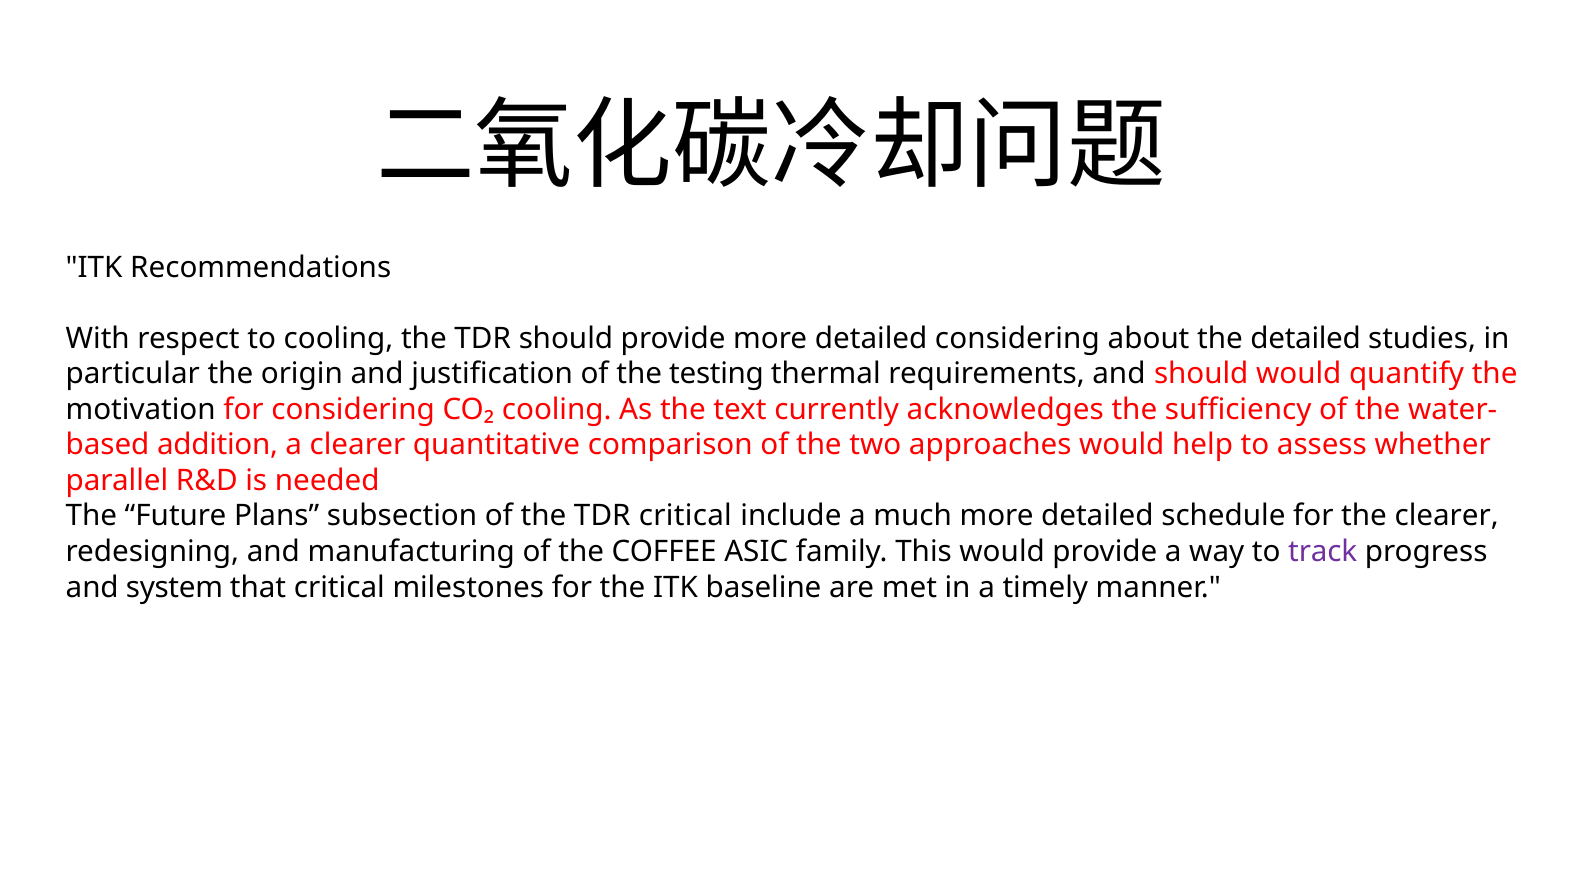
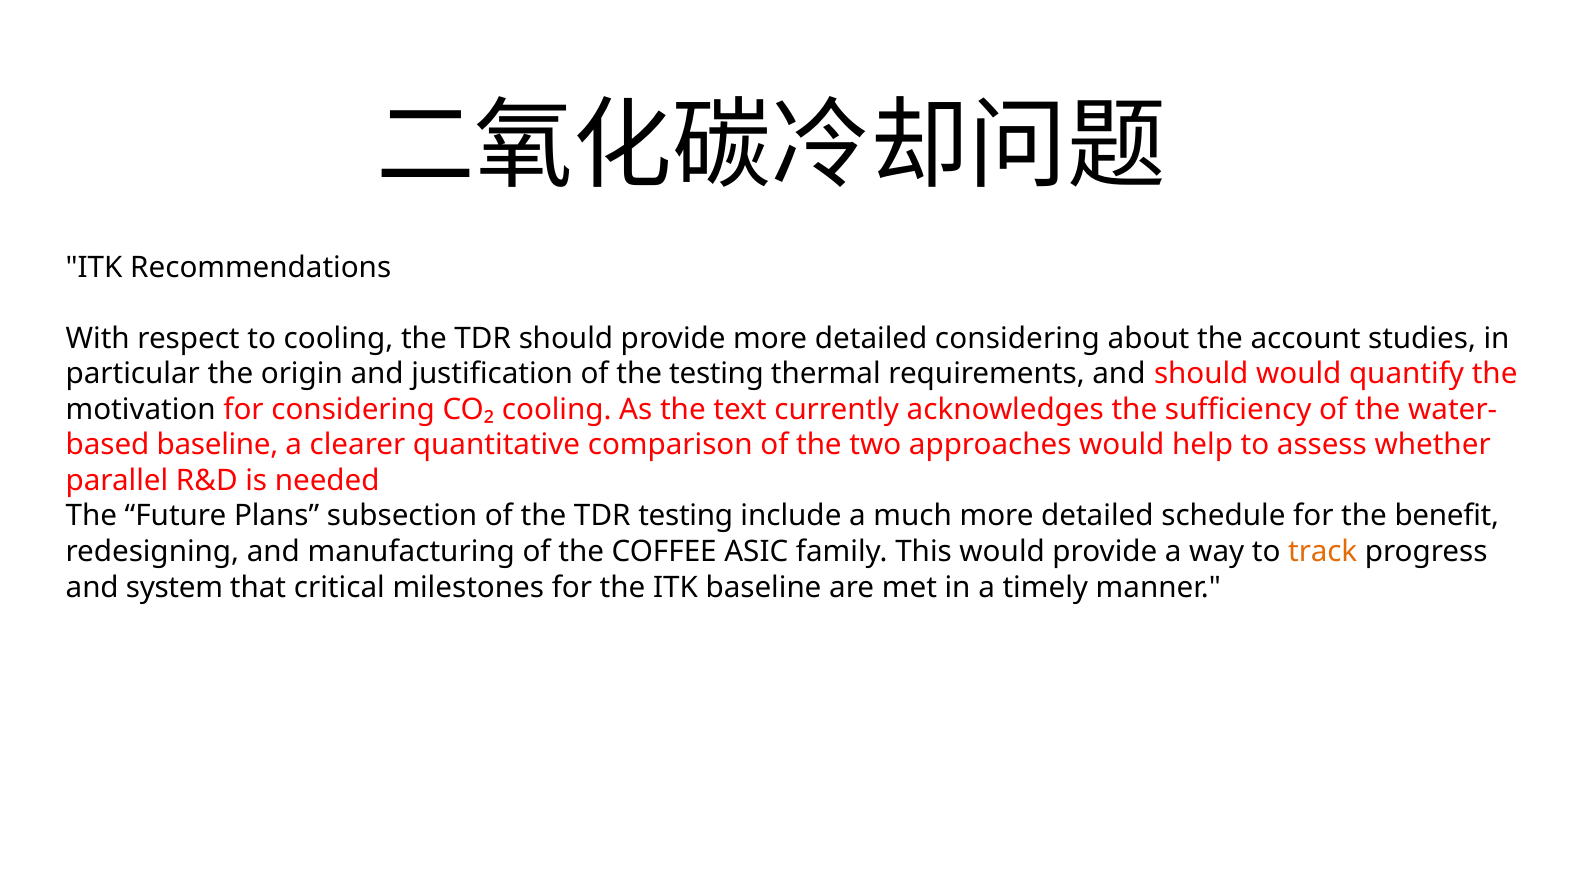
the detailed: detailed -> account (1306, 339)
addition: addition -> baseline (218, 446)
TDR critical: critical -> testing (686, 517)
the clearer: clearer -> benefit (1447, 517)
track colour: purple -> orange (1323, 552)
